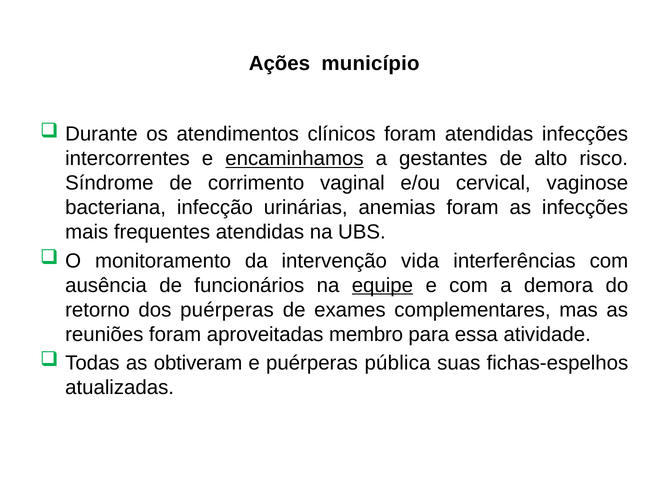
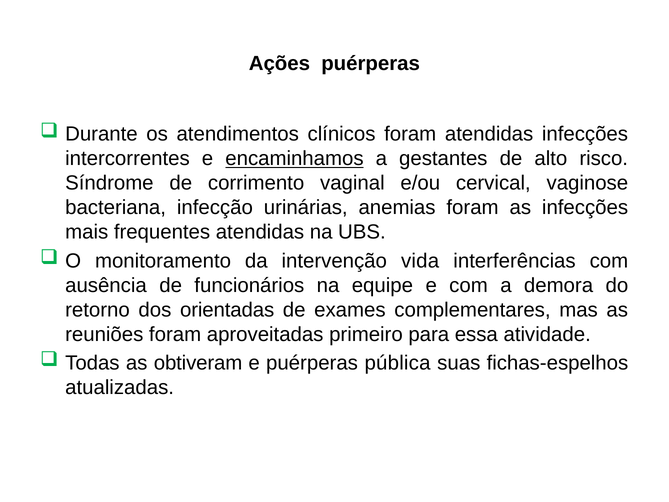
Ações município: município -> puérperas (371, 63)
equipe underline: present -> none (382, 285)
dos puérperas: puérperas -> orientadas (227, 310)
membro: membro -> primeiro (366, 334)
